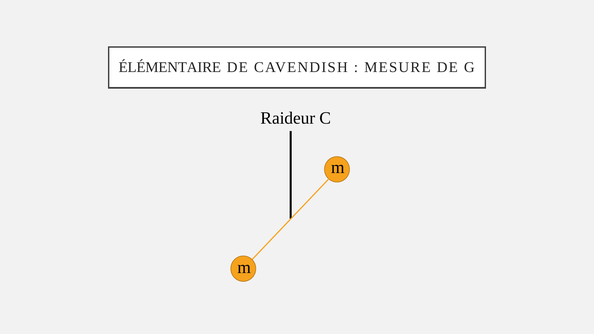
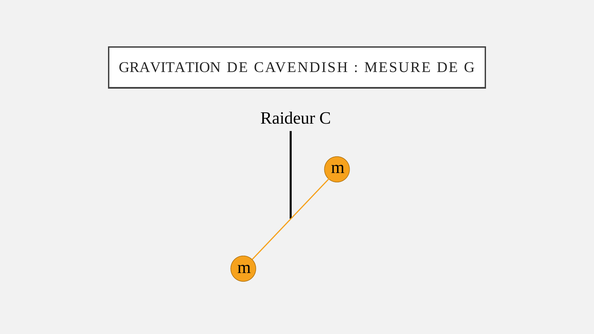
ÉLÉMENTAIRE: ÉLÉMENTAIRE -> GRAVITATION (170, 67)
